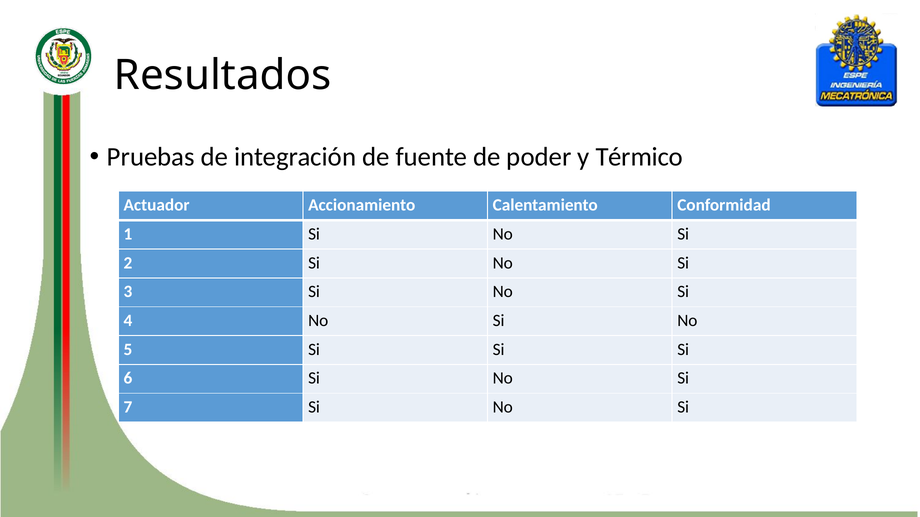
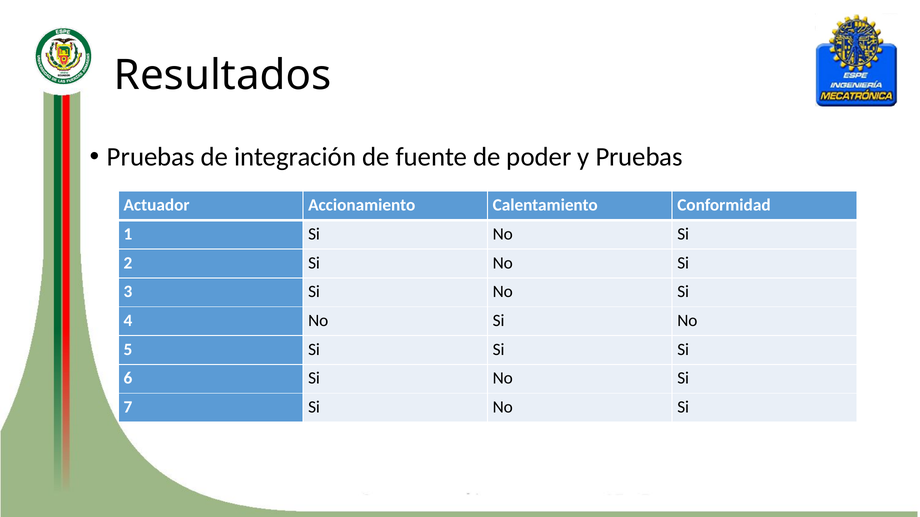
y Térmico: Térmico -> Pruebas (639, 157)
